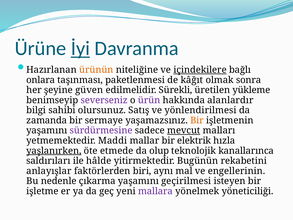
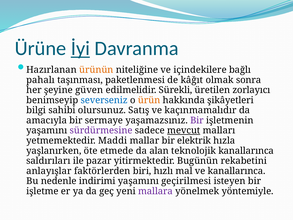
içindekilere underline: present -> none (200, 70)
onlara: onlara -> pahalı (41, 80)
yükleme: yükleme -> zorlayıcı (251, 90)
severseniz colour: purple -> blue (104, 100)
ürün colour: purple -> orange (149, 100)
alanlardır: alanlardır -> şikâyetleri (230, 100)
yönlendirilmesi: yönlendirilmesi -> kaçınmamalıdır (201, 110)
zamanda: zamanda -> amacıyla (47, 120)
Bir colour: orange -> purple (197, 120)
yaşlanırken underline: present -> none (54, 151)
olup: olup -> alan (159, 151)
hâlde: hâlde -> pazar (99, 161)
aynı: aynı -> hızlı (163, 171)
ve engellerinin: engellerinin -> kanallarınca (237, 171)
çıkarma: çıkarma -> indirimi (97, 181)
yöneticiliği: yöneticiliği -> yöntemiyle (248, 191)
